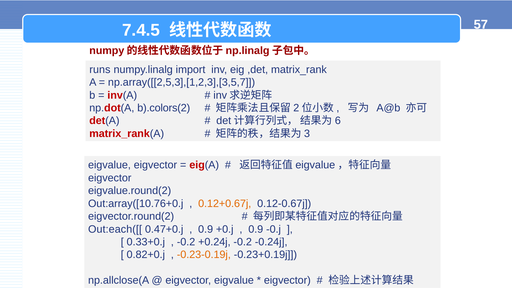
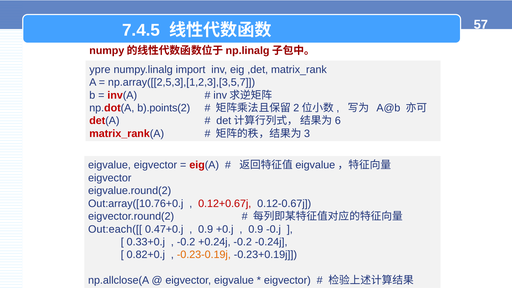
runs: runs -> ypre (100, 70)
b).colors(2: b).colors(2 -> b).points(2 (164, 108)
0.12+0.67j colour: orange -> red (225, 204)
